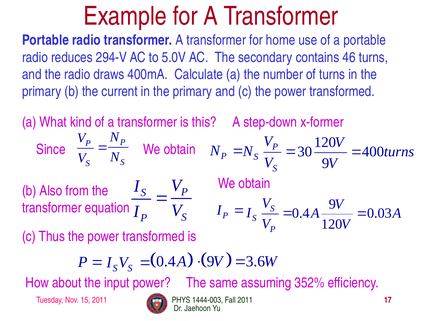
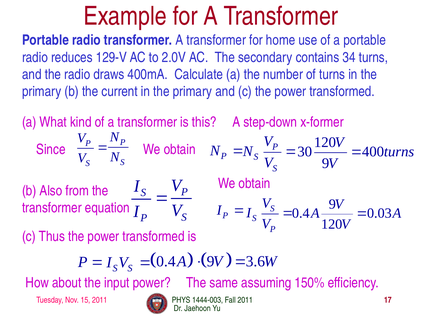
294-V: 294-V -> 129-V (111, 57)
5.0V: 5.0V -> 2.0V (174, 57)
46: 46 -> 34 (349, 57)
352%: 352% -> 150% (310, 283)
